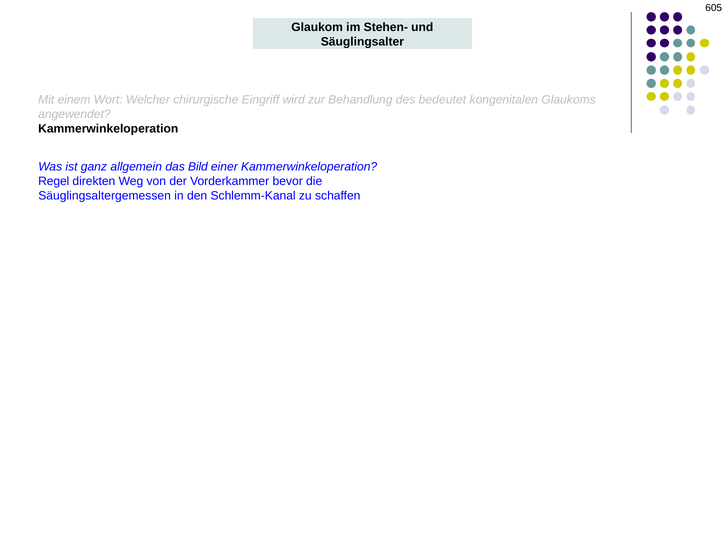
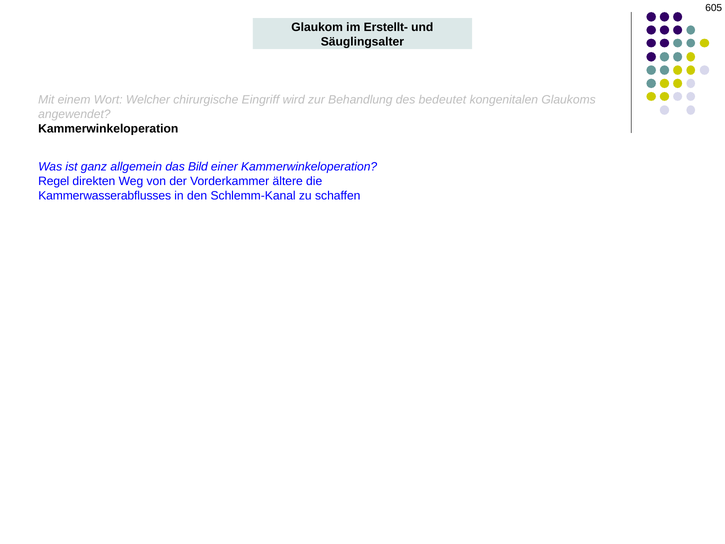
Stehen-: Stehen- -> Erstellt- (386, 27)
bevor: bevor -> ältere (288, 181)
Säuglingsaltergemessen: Säuglingsaltergemessen -> Kammerwasserabflusses (105, 196)
